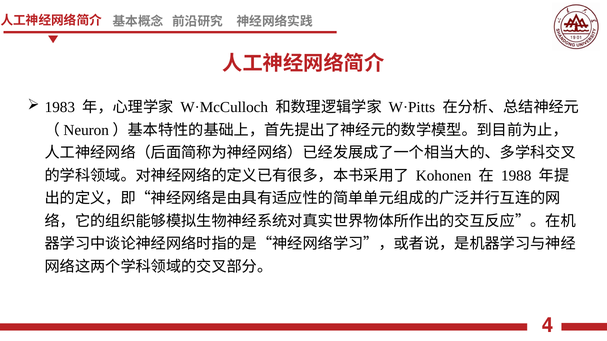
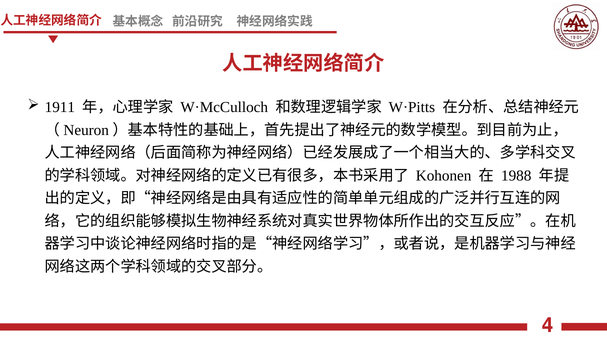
1983: 1983 -> 1911 (60, 108)
